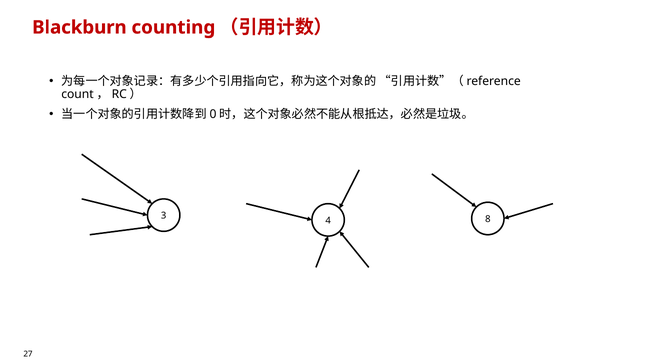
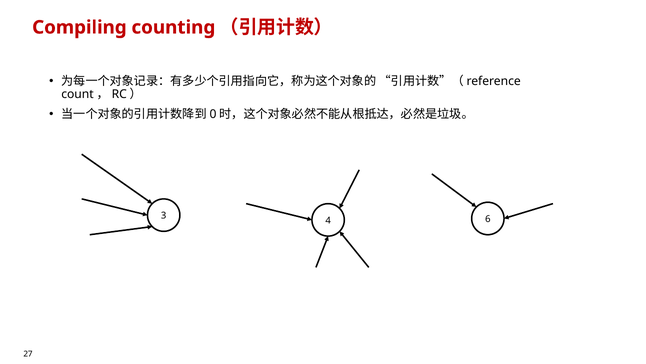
Blackburn: Blackburn -> Compiling (79, 27)
8: 8 -> 6 (488, 219)
